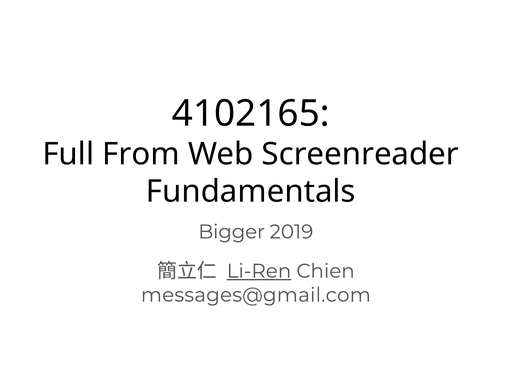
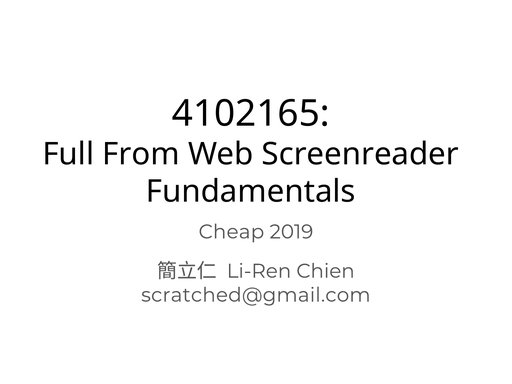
Bigger: Bigger -> Cheap (231, 232)
Li-Ren underline: present -> none (259, 271)
messages@gmail.com: messages@gmail.com -> scratched@gmail.com (256, 295)
